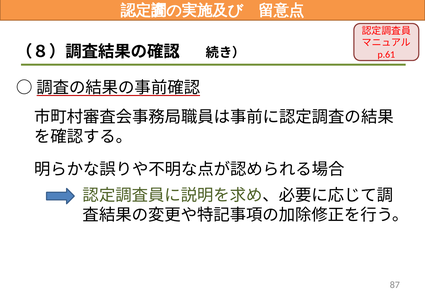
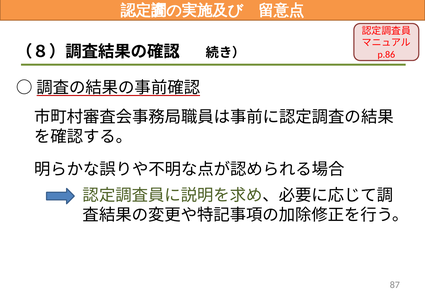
p.61: p.61 -> p.86 (386, 54)
